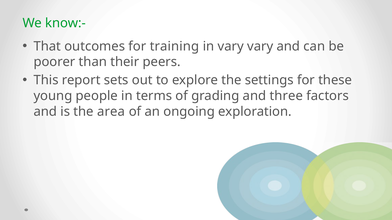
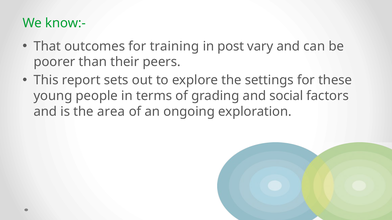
in vary: vary -> post (231, 46)
three: three -> social (286, 96)
